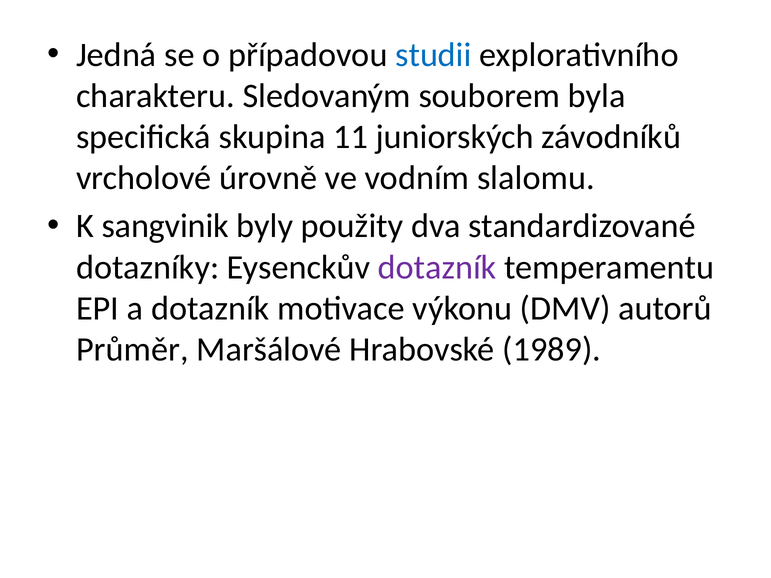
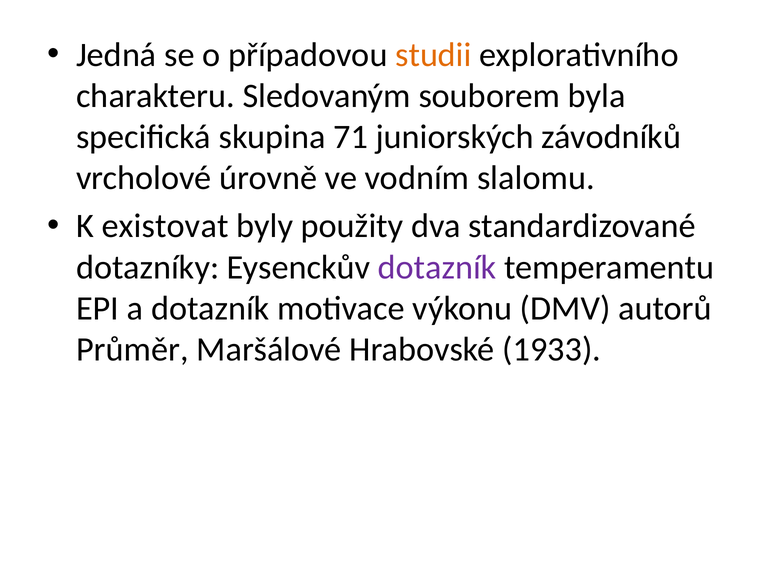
studii colour: blue -> orange (433, 55)
11: 11 -> 71 (351, 137)
sangvinik: sangvinik -> existovat (165, 226)
1989: 1989 -> 1933 (552, 350)
